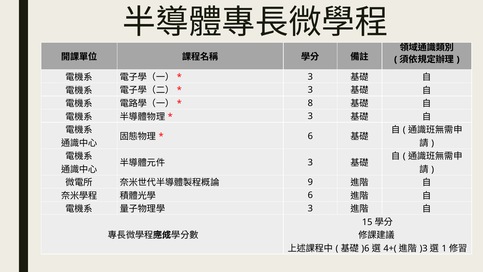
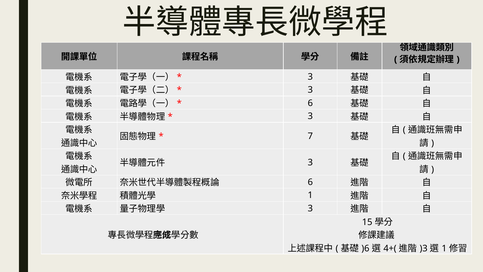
8: 8 -> 6 (310, 103)
6: 6 -> 7 (310, 136)
9: 9 -> 6 (310, 182)
6: 6 -> 1 (310, 195)
